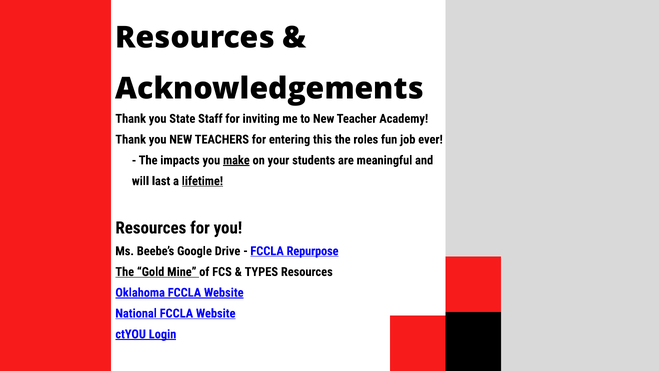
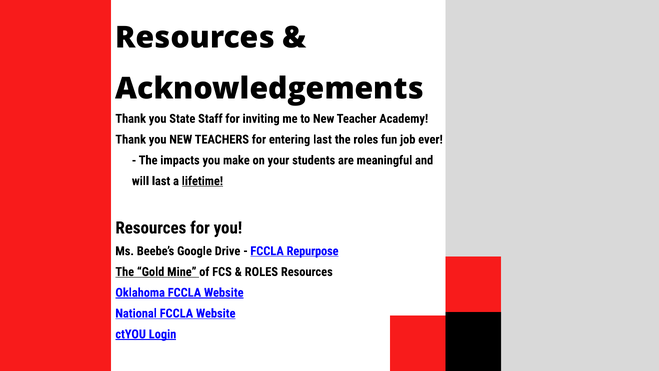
entering this: this -> last (322, 139)
make underline: present -> none (236, 160)
TYPES: TYPES -> ROLES (261, 272)
